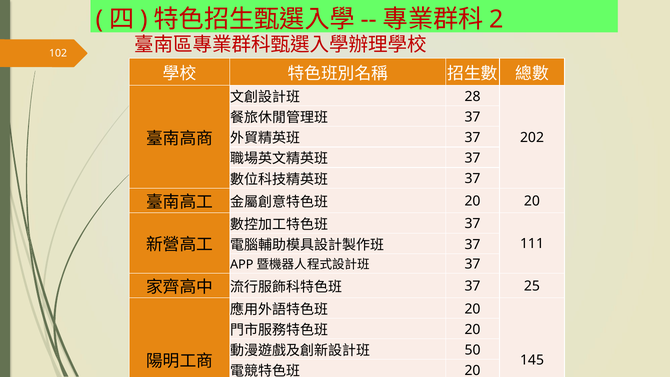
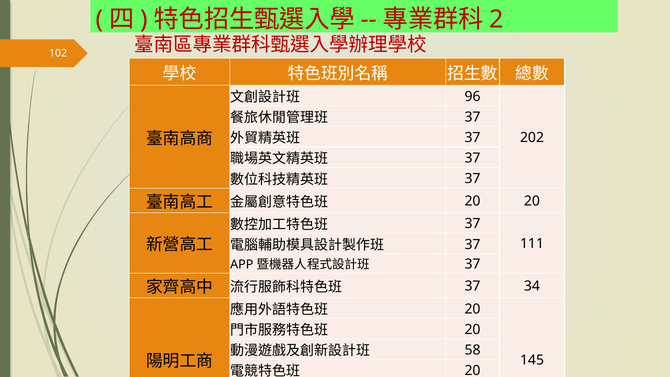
28: 28 -> 96 (473, 97)
25: 25 -> 34 (532, 286)
50: 50 -> 58 (473, 350)
